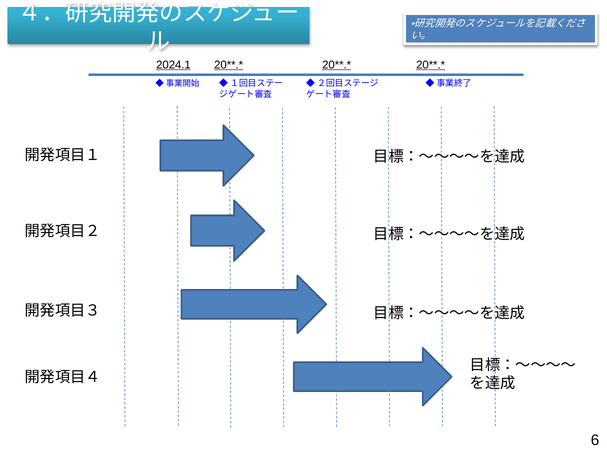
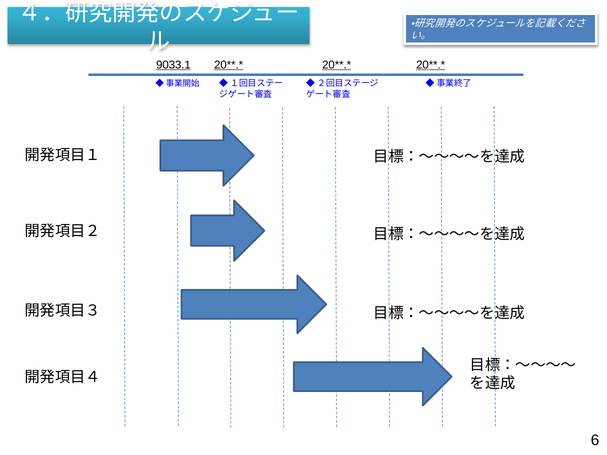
2024.1: 2024.1 -> 9033.1 (173, 65)
